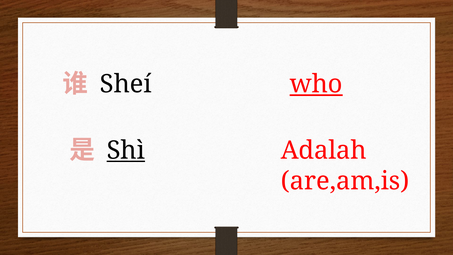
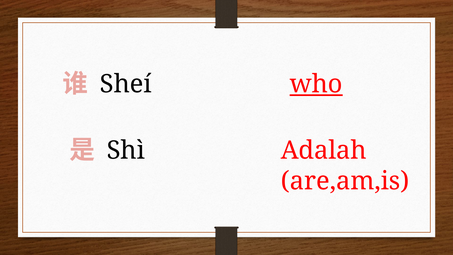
Shì underline: present -> none (126, 150)
